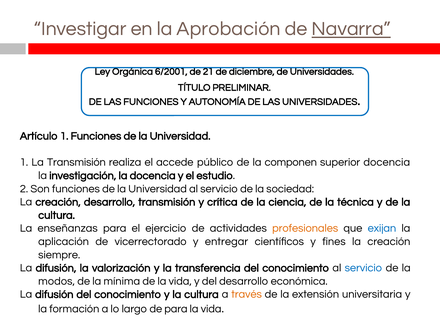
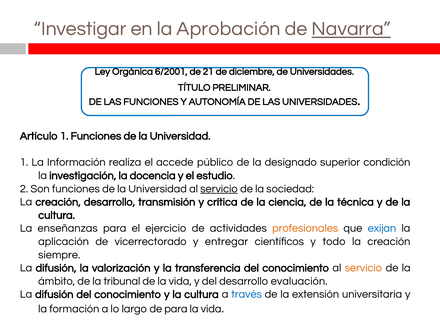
La Transmisión: Transmisión -> Información (76, 162)
componen: componen -> designado (291, 162)
superior docencia: docencia -> condición (387, 162)
servicio underline: none -> present (219, 189)
fines: fines -> todo (334, 242)
servicio colour: blue -> orange (363, 268)
modos: modos -> ámbito (57, 281)
mínima: mínima -> tribunal (122, 281)
económica: económica -> evaluación (299, 281)
través colour: orange -> blue (247, 294)
